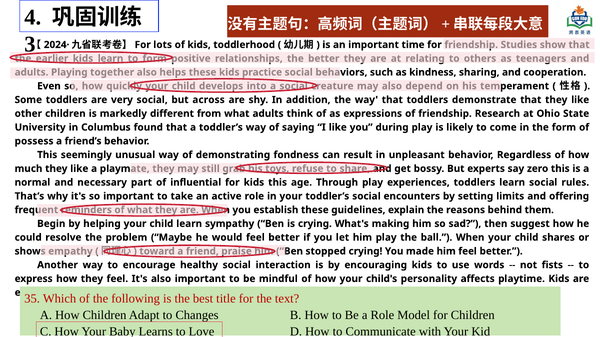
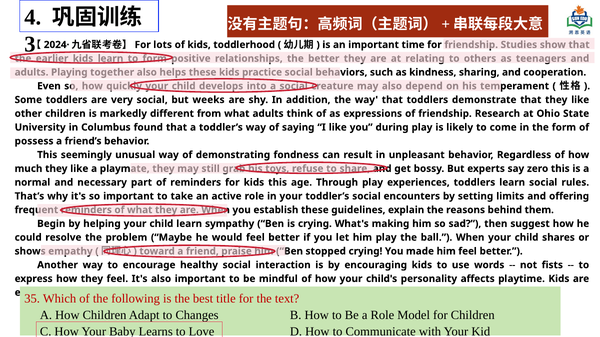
across: across -> weeks (209, 100)
of influential: influential -> reminders (196, 183)
